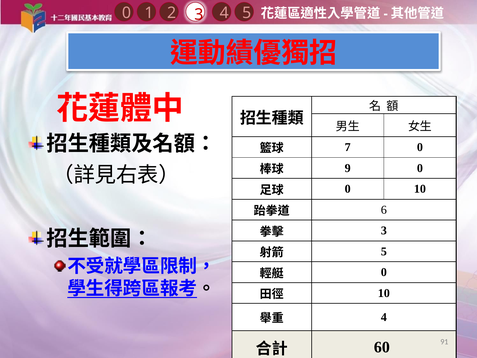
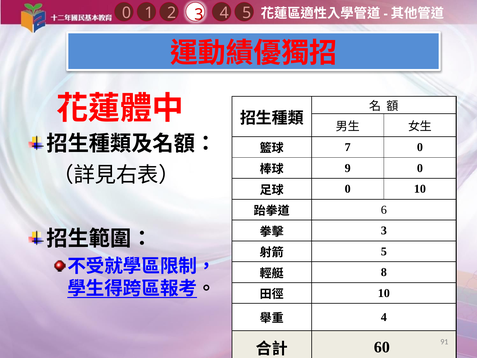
0: 0 -> 8 (384, 272)
